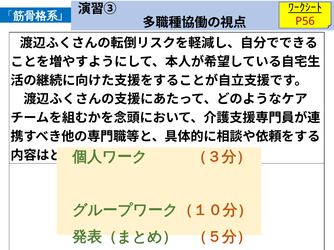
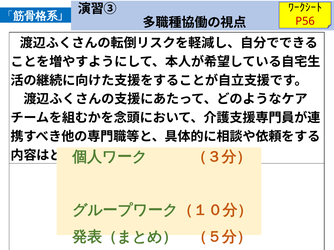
ﾜｰｸｼｰﾄ underline: present -> none (305, 8)
